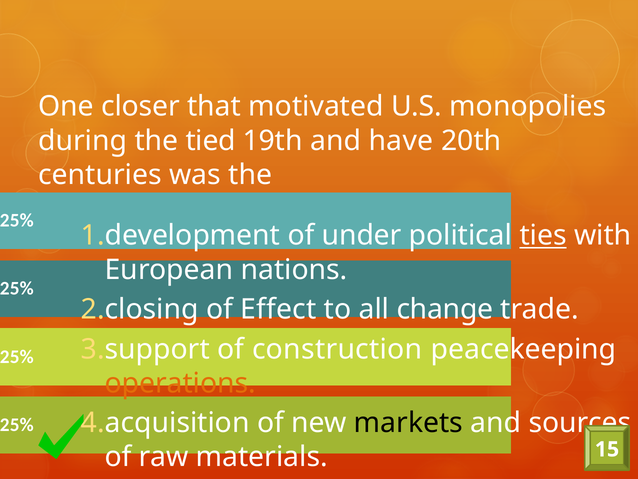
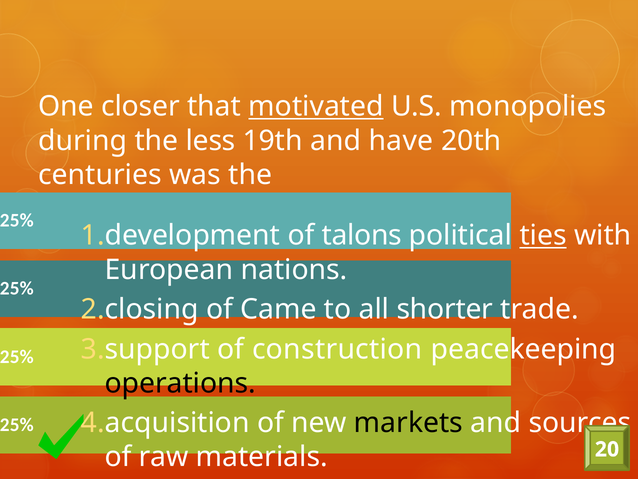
motivated underline: none -> present (316, 107)
tied: tied -> less (211, 141)
under: under -> talons (362, 235)
Effect: Effect -> Came (278, 309)
change: change -> shorter (445, 309)
operations colour: orange -> black (180, 383)
15: 15 -> 20 (607, 449)
